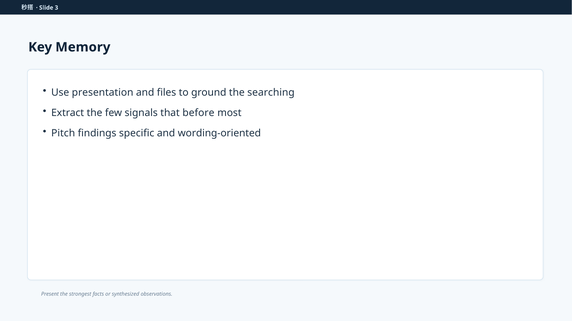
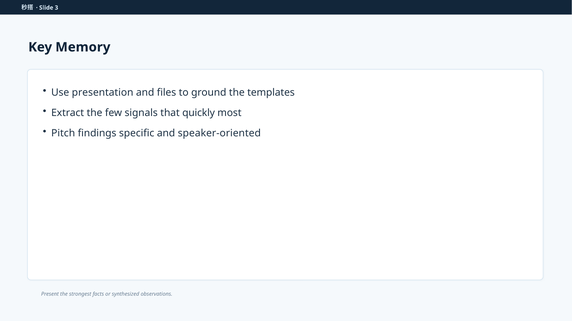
searching: searching -> templates (271, 93)
before: before -> quickly (199, 113)
wording-oriented: wording-oriented -> speaker-oriented (219, 134)
